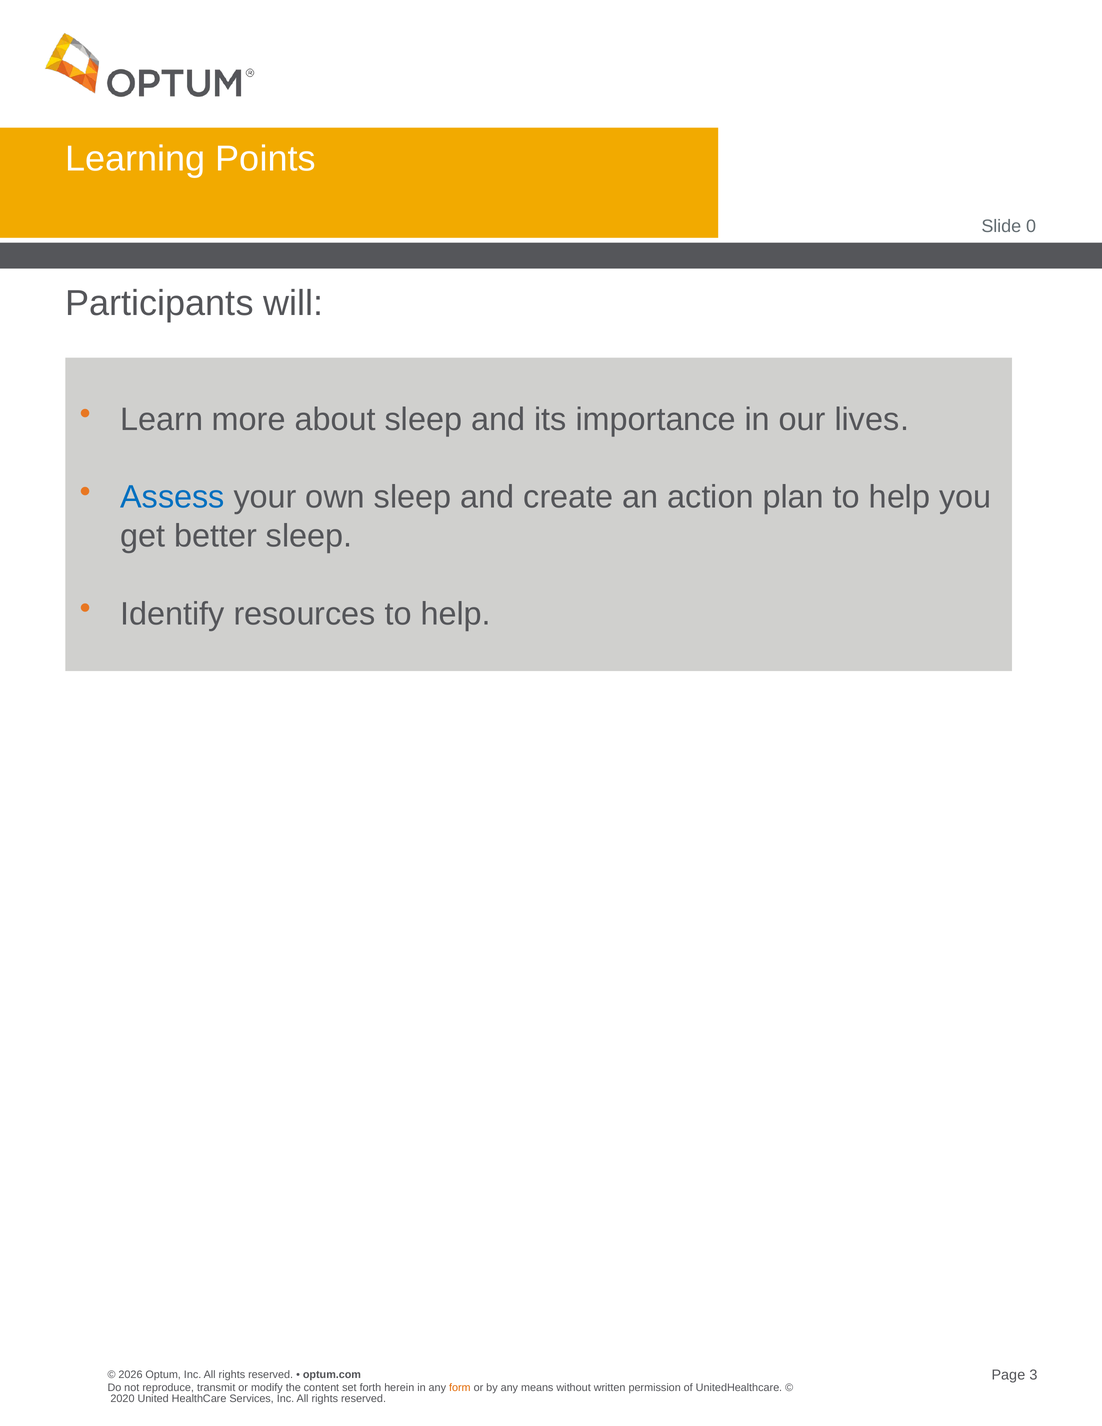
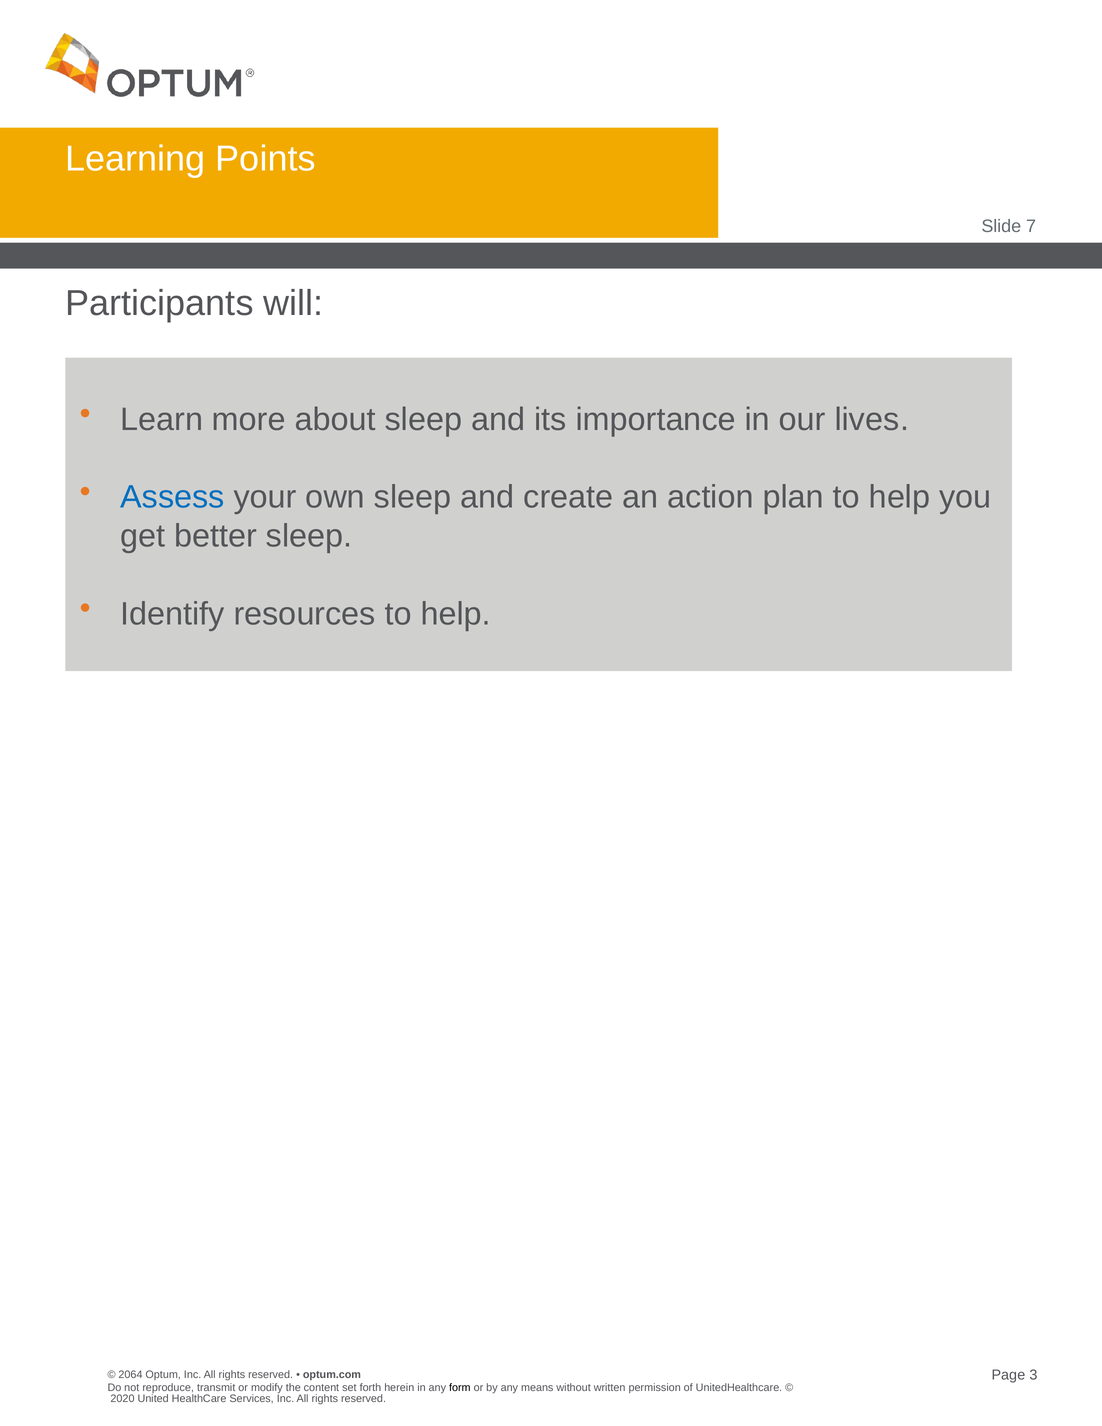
0: 0 -> 7 (1031, 226)
2026: 2026 -> 2064 (130, 1375)
form colour: orange -> black (460, 1388)
